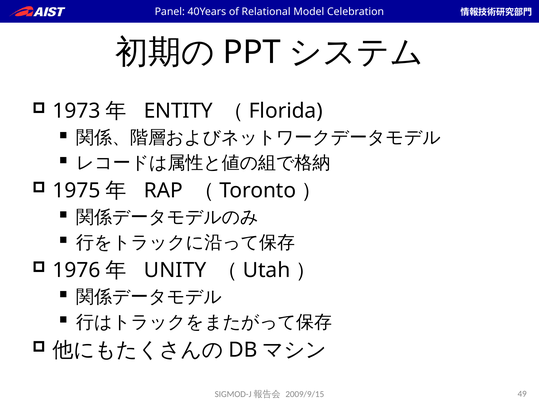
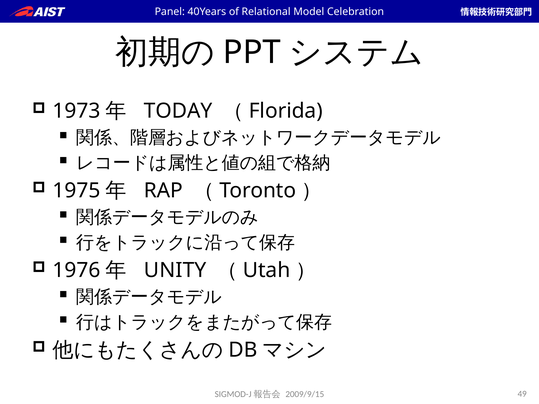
ENTITY: ENTITY -> TODAY (178, 111)
